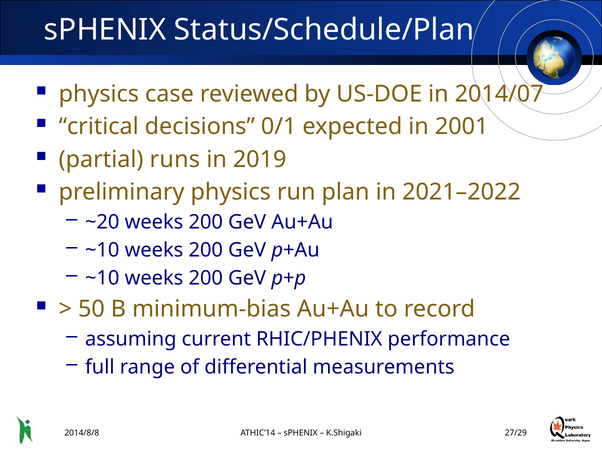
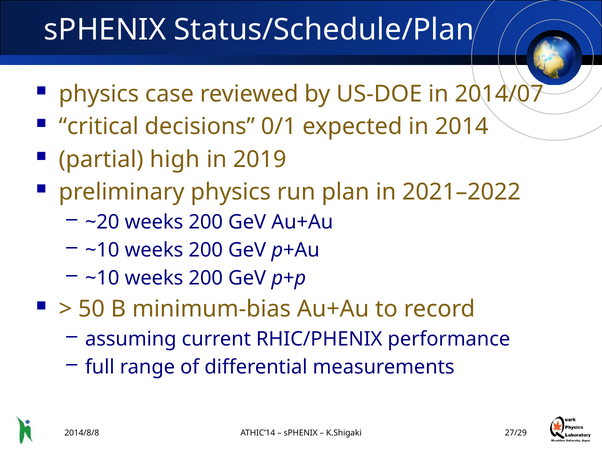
2001: 2001 -> 2014 (462, 127)
runs: runs -> high (175, 160)
